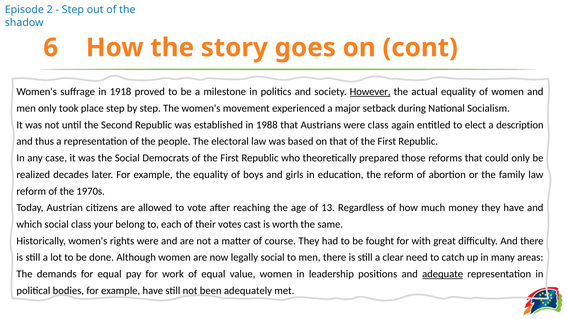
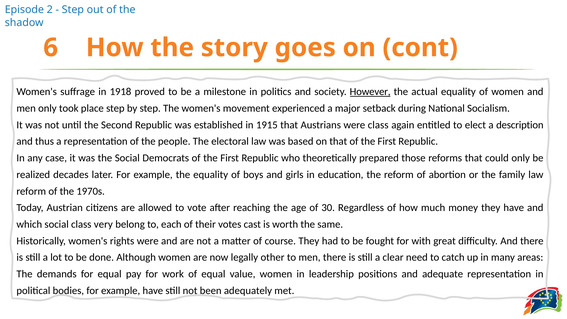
1988: 1988 -> 1915 (267, 125)
13: 13 -> 30 (328, 208)
your: your -> very (103, 224)
legally social: social -> other (273, 257)
adequate underline: present -> none (443, 274)
